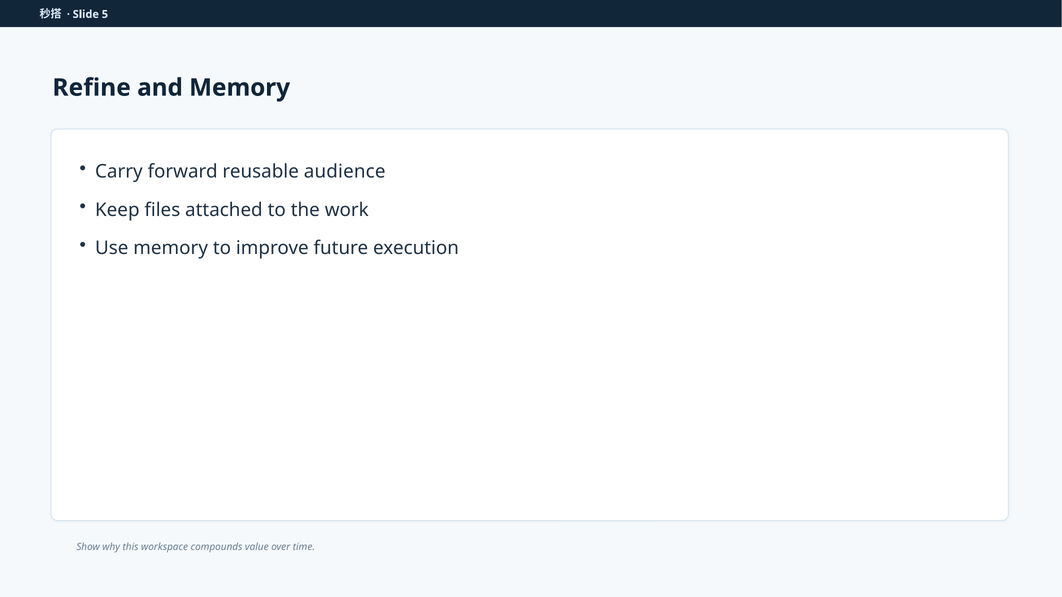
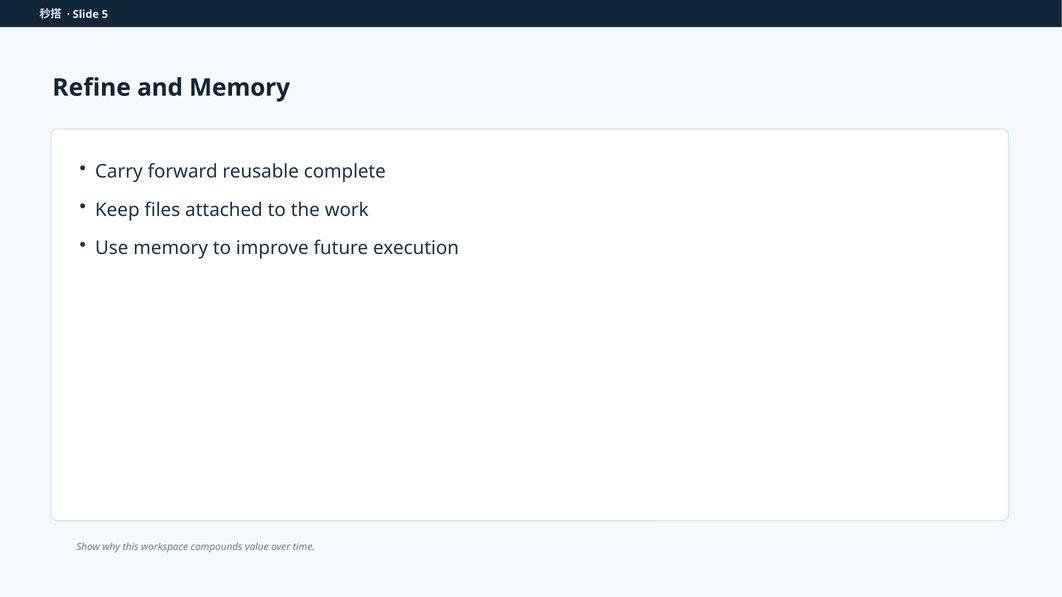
audience: audience -> complete (345, 172)
